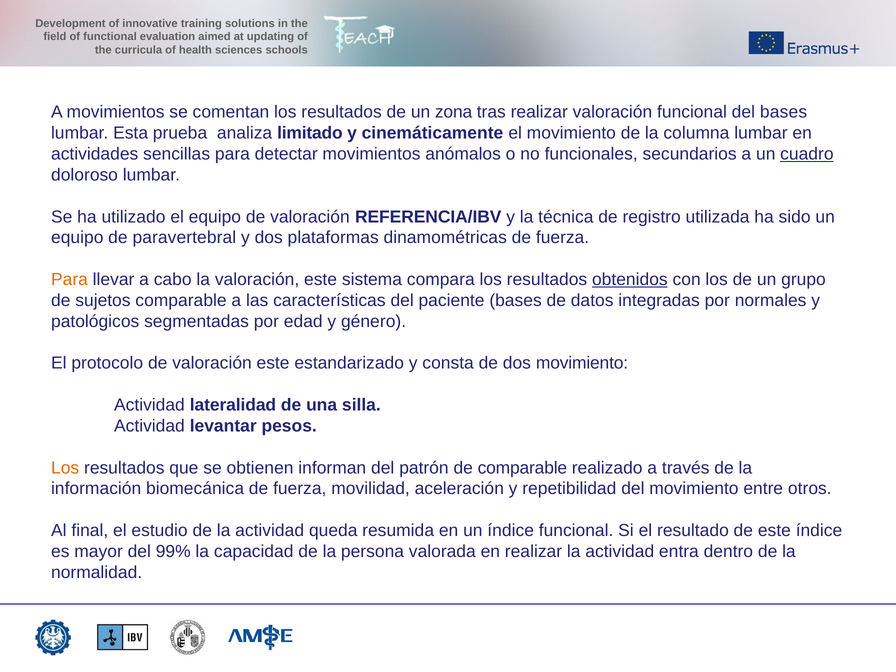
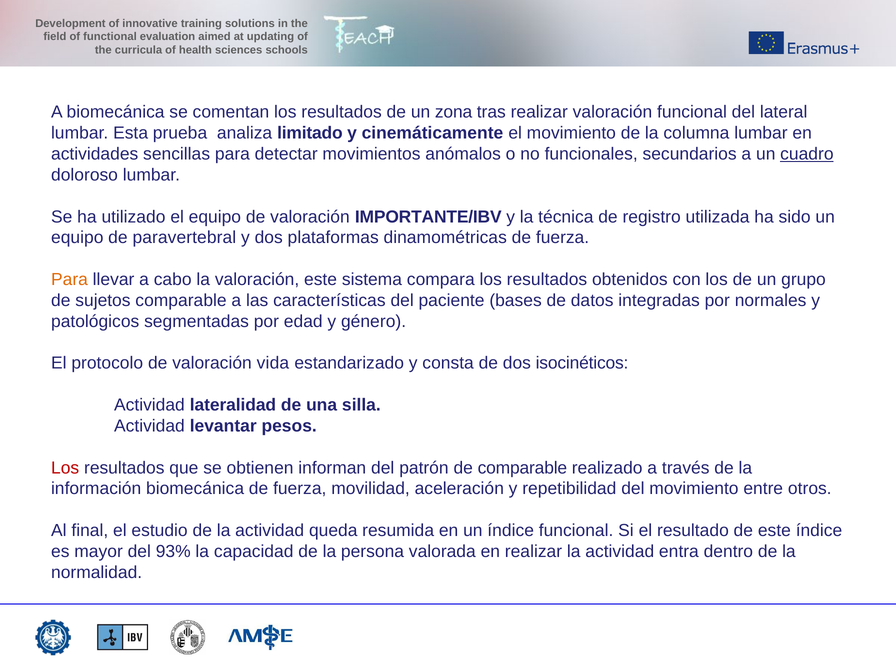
A movimientos: movimientos -> biomecánica (116, 112)
del bases: bases -> lateral (784, 112)
REFERENCIA/IBV: REFERENCIA/IBV -> IMPORTANTE/IBV (428, 217)
obtenidos underline: present -> none (630, 280)
de valoración este: este -> vida (273, 363)
dos movimiento: movimiento -> isocinéticos (582, 363)
Los colour: orange -> red (65, 468)
99%: 99% -> 93% (173, 551)
